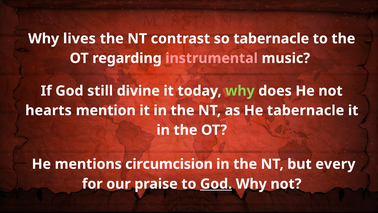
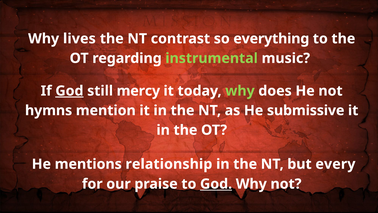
so tabernacle: tabernacle -> everything (271, 39)
instrumental colour: pink -> light green (212, 58)
God underline: none -> present (69, 91)
divine: divine -> mercy (138, 91)
hearts: hearts -> hymns (49, 110)
He tabernacle: tabernacle -> submissive (306, 110)
circumcision: circumcision -> relationship (169, 164)
